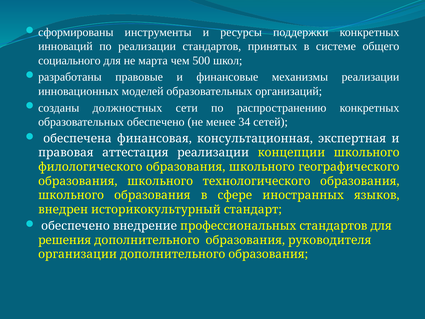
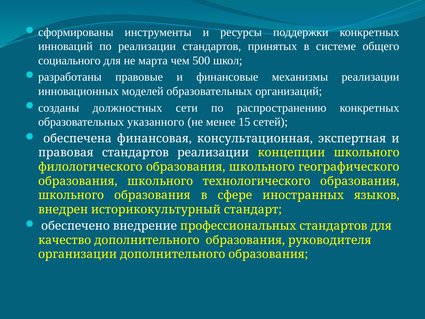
образовательных обеспечено: обеспечено -> указанного (156, 122)
34: 34 -> 15 (244, 122)
правовая аттестация: аттестация -> стандартов (135, 153)
решения: решения -> качество (65, 240)
